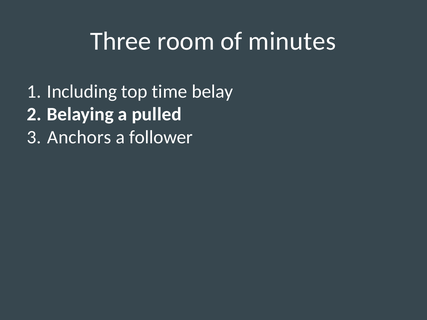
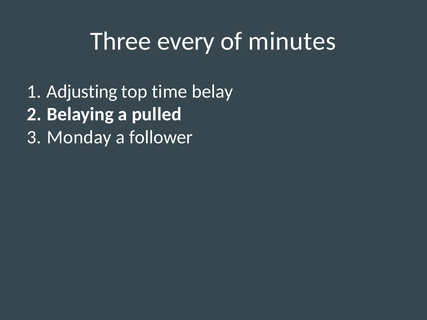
room: room -> every (186, 41)
Including: Including -> Adjusting (82, 92)
Anchors: Anchors -> Monday (79, 137)
